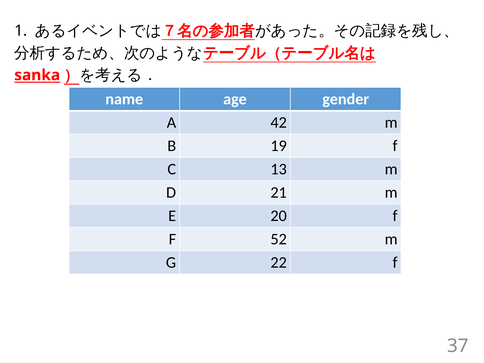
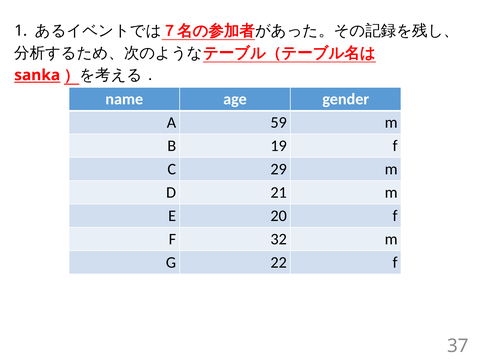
42: 42 -> 59 (279, 123)
13: 13 -> 29 (279, 169)
52: 52 -> 32 (279, 239)
